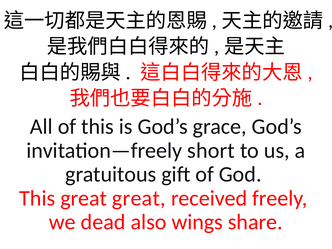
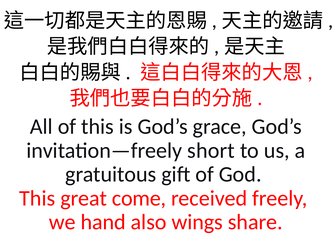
great great: great -> come (139, 198)
dead: dead -> hand (103, 222)
